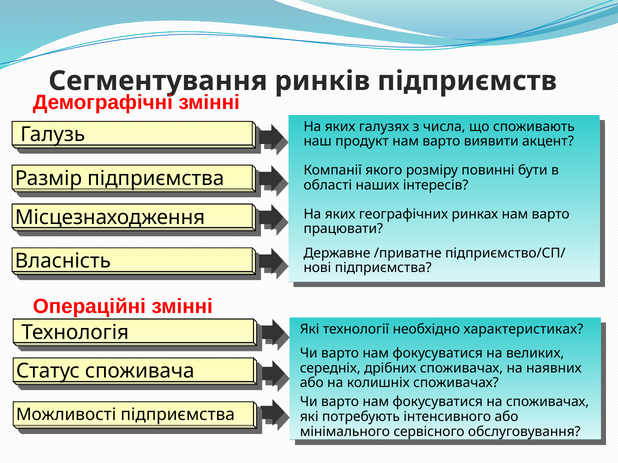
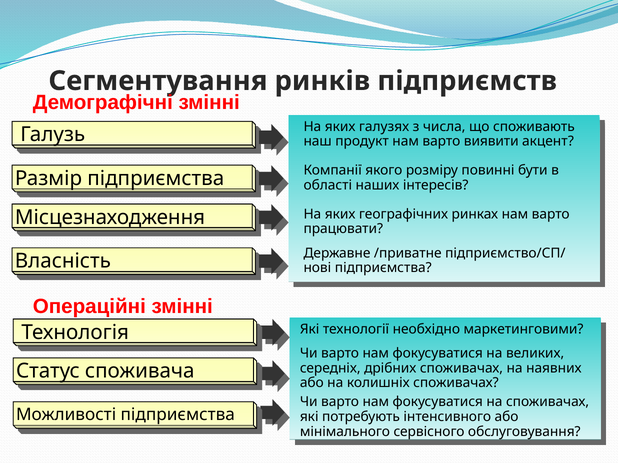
характеристиках: характеристиках -> маркетинговими (523, 329)
